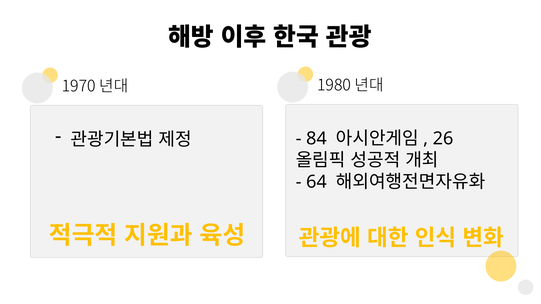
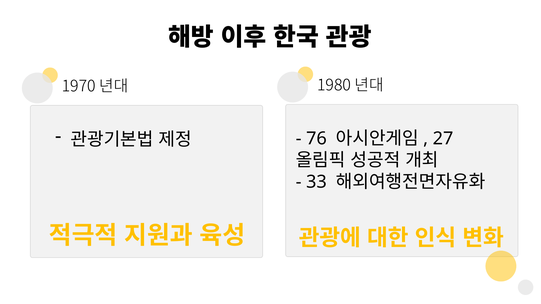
84: 84 -> 76 (316, 139)
26: 26 -> 27 (443, 139)
64: 64 -> 33 (316, 182)
